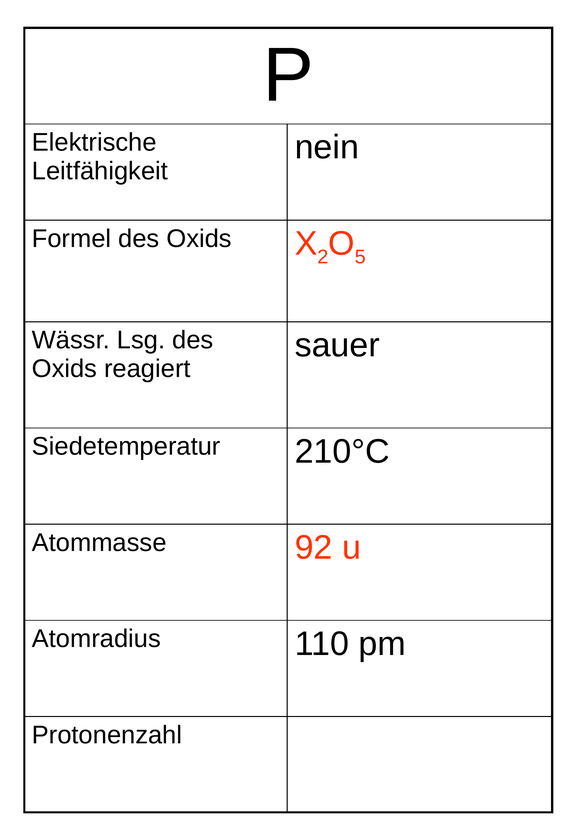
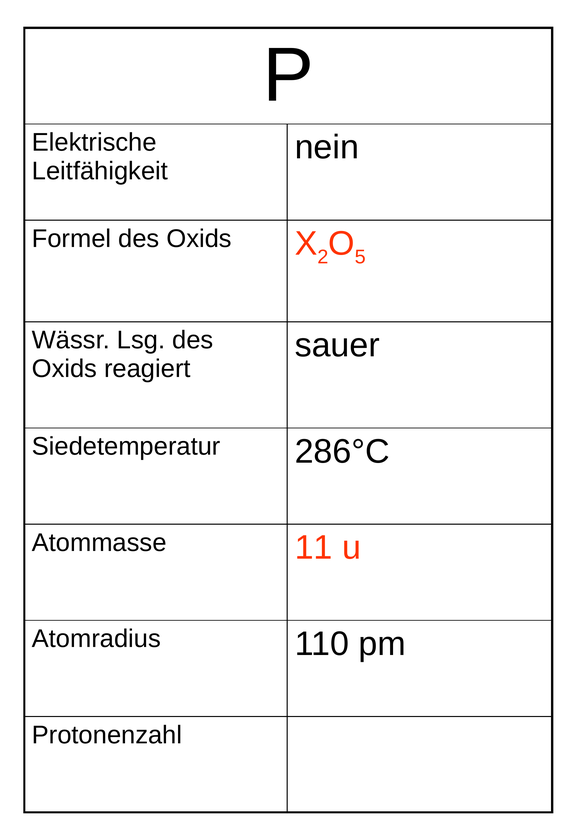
210°C: 210°C -> 286°C (342, 451)
92: 92 -> 11 (314, 547)
